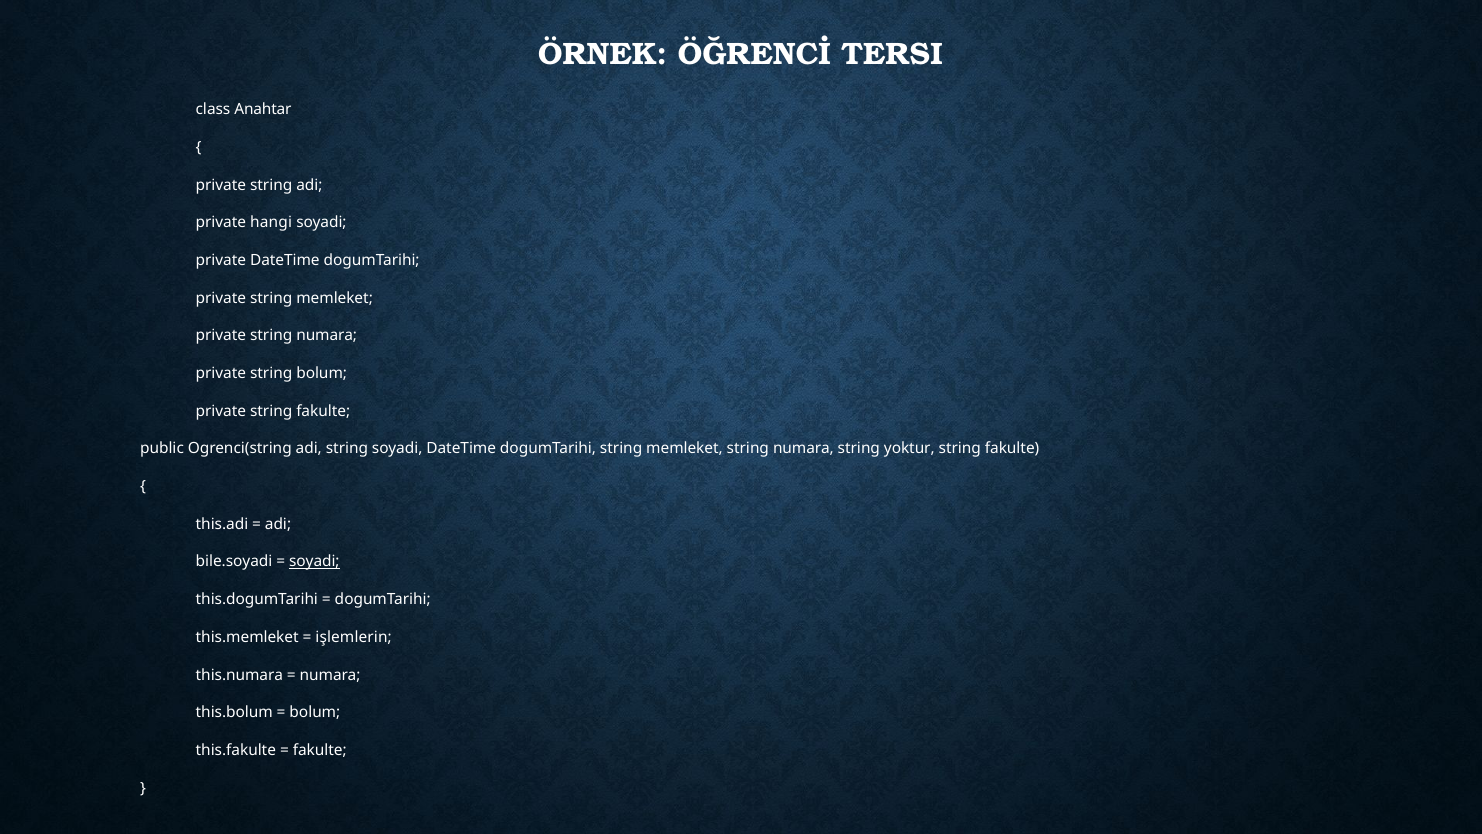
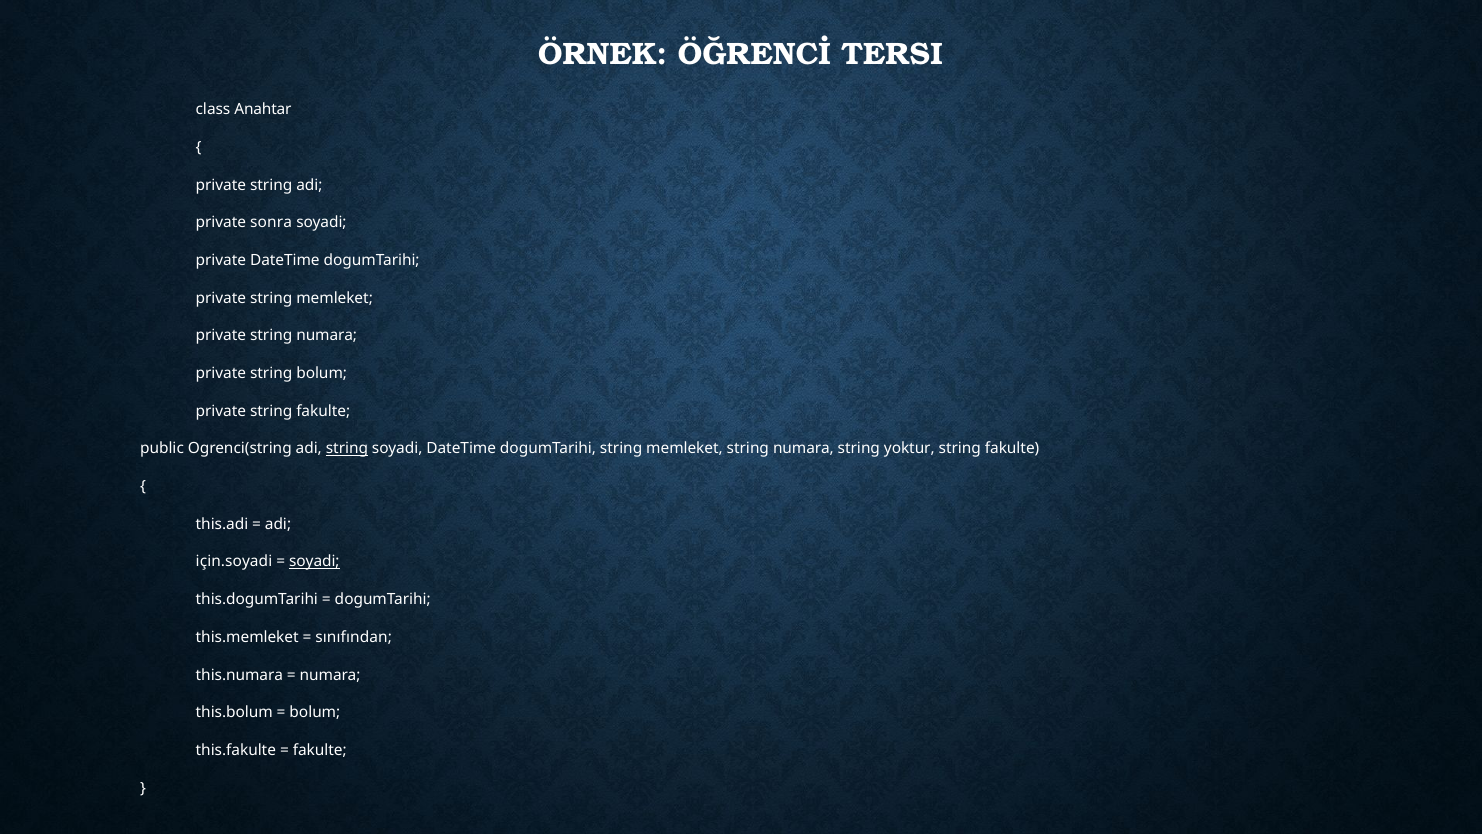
hangi: hangi -> sonra (271, 222)
string underline: none -> present (347, 449)
bile.soyadi: bile.soyadi -> için.soyadi (234, 562)
işlemlerin: işlemlerin -> sınıfından (354, 637)
